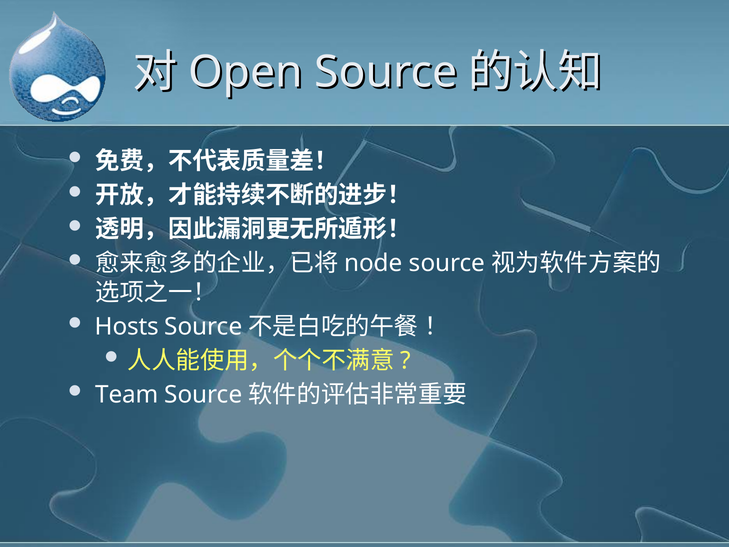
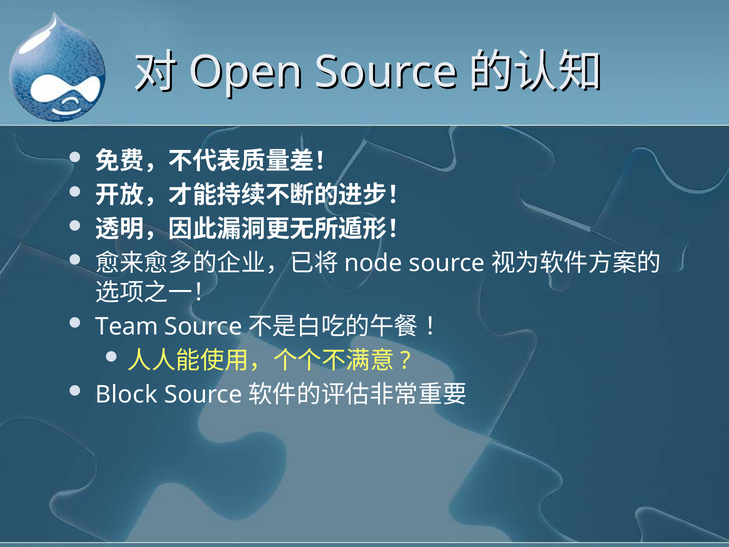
Hosts: Hosts -> Team (127, 327)
Team: Team -> Block (127, 395)
